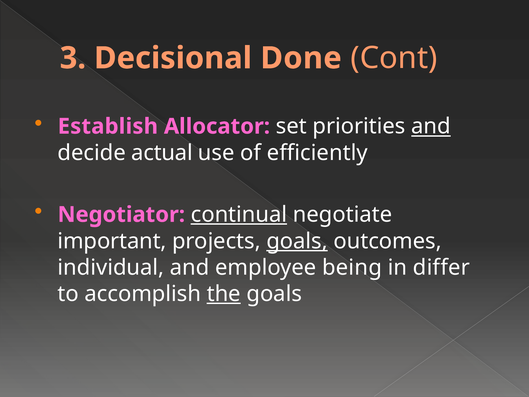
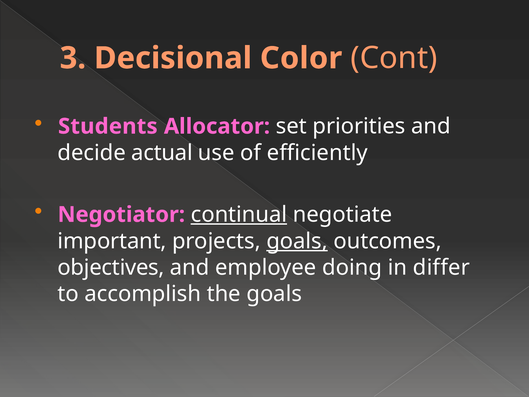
Done: Done -> Color (301, 58)
Establish: Establish -> Students (108, 126)
and underline: present -> none (431, 126)
individual: individual -> objectives (111, 267)
being: being -> doing (352, 267)
the underline: present -> none (224, 294)
